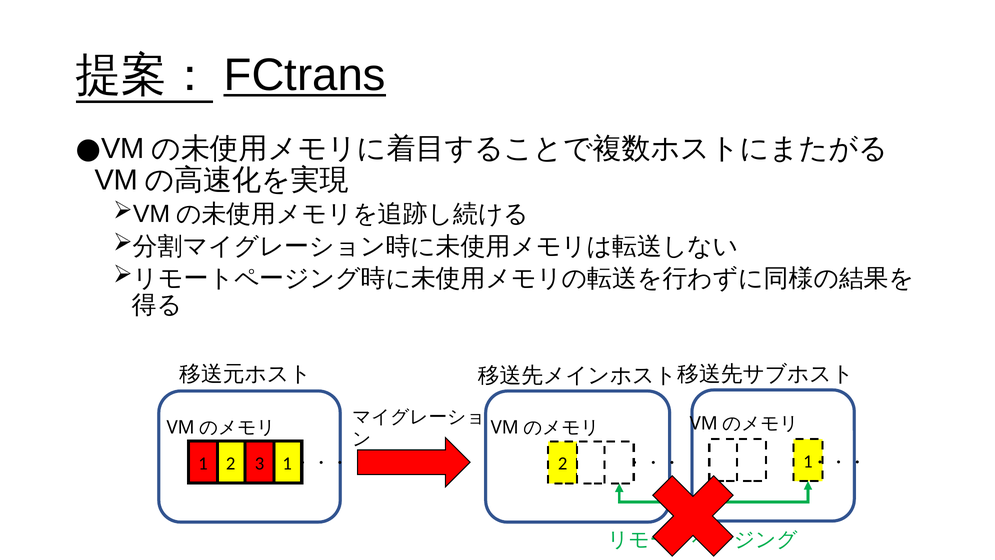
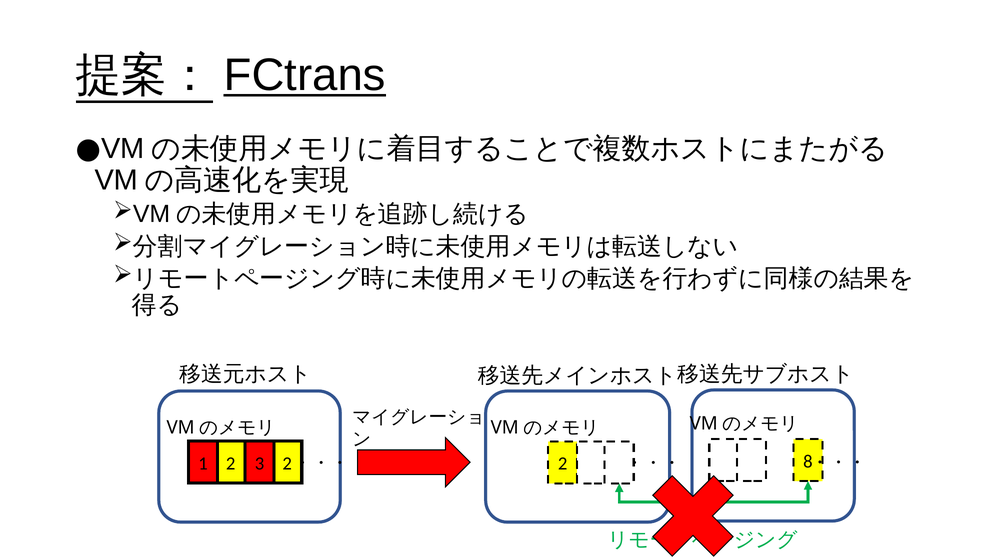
1: 1 -> 2 (287, 463)
1: 1 -> 8 (808, 461)
